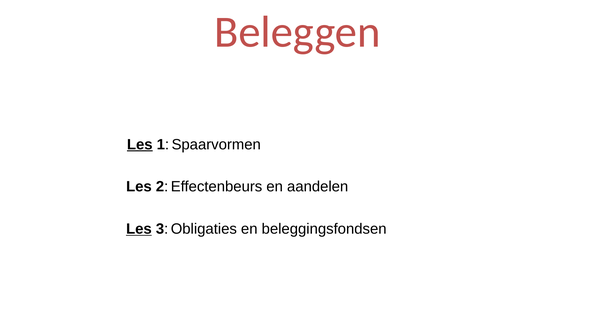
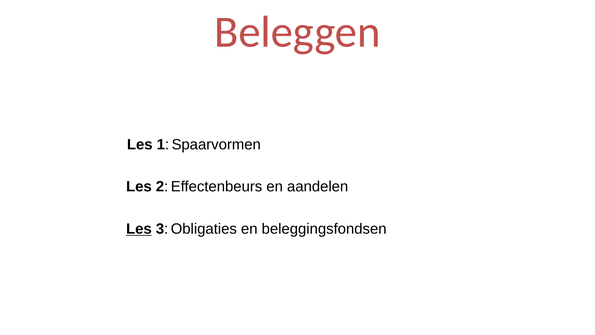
Les underline: present -> none (140, 144)
